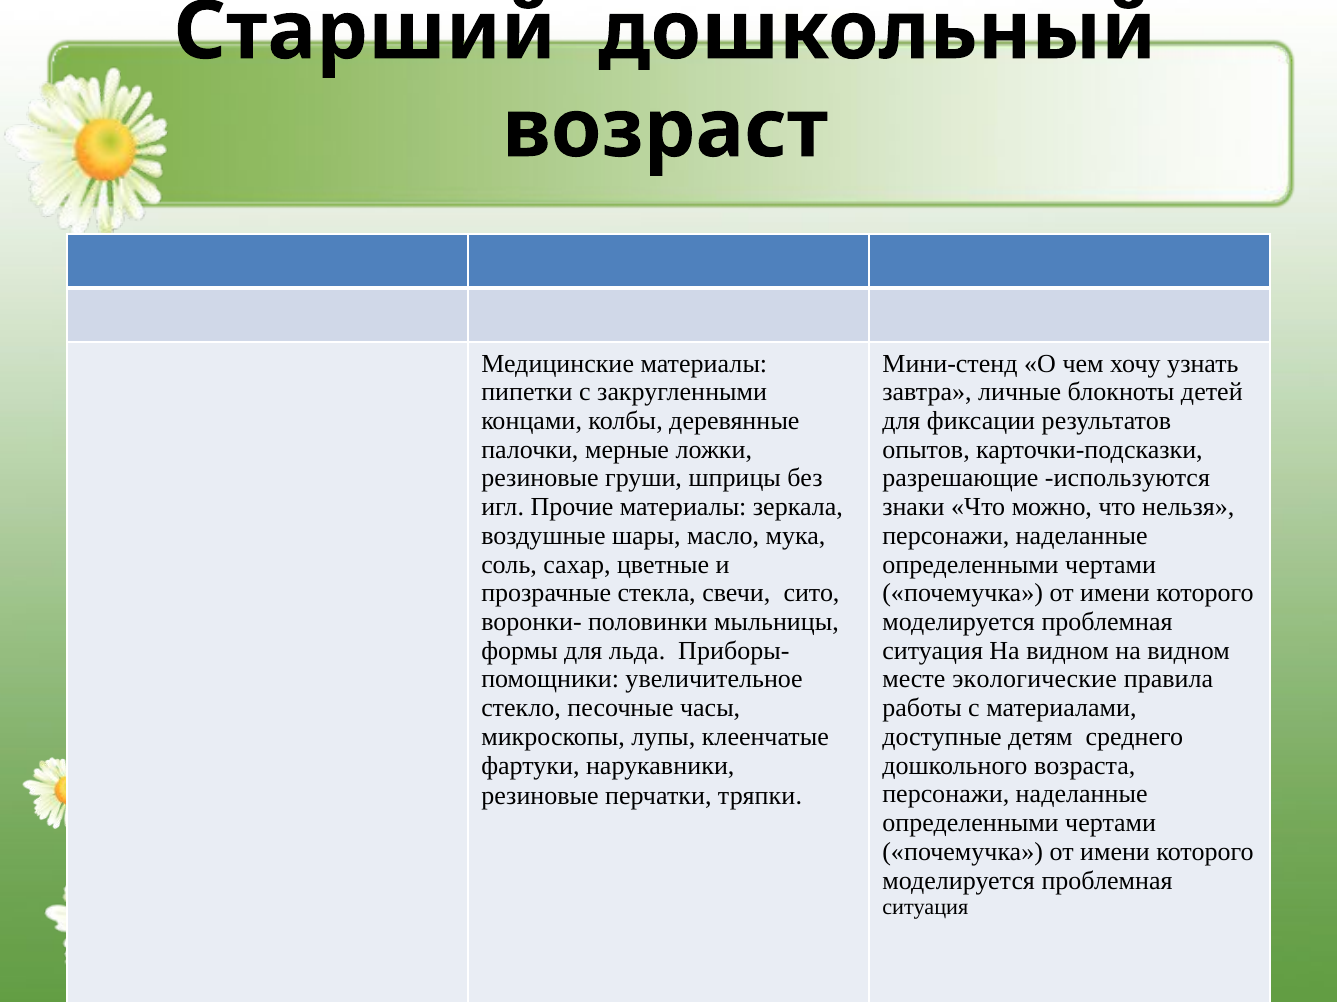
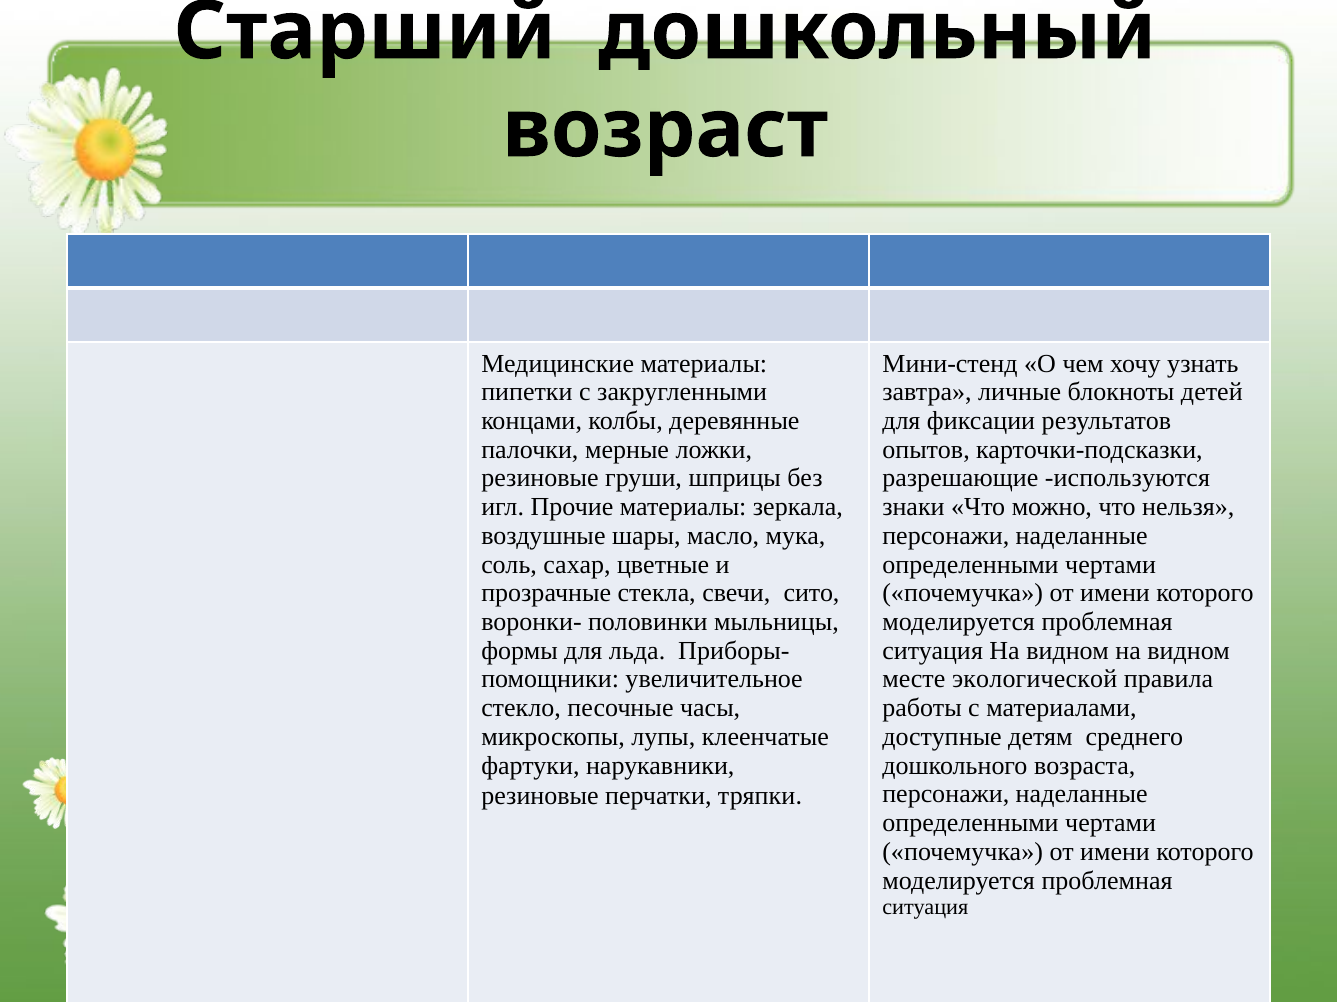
экологические: экологические -> экологической (1035, 680)
